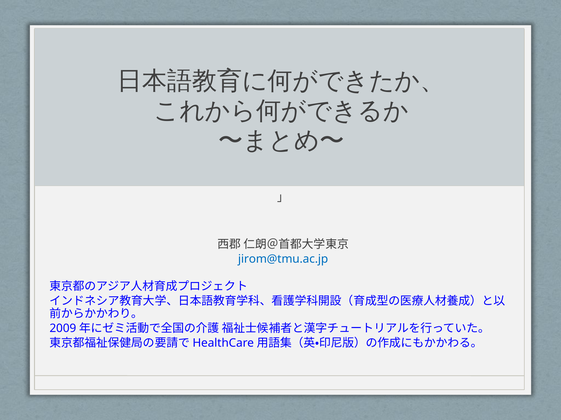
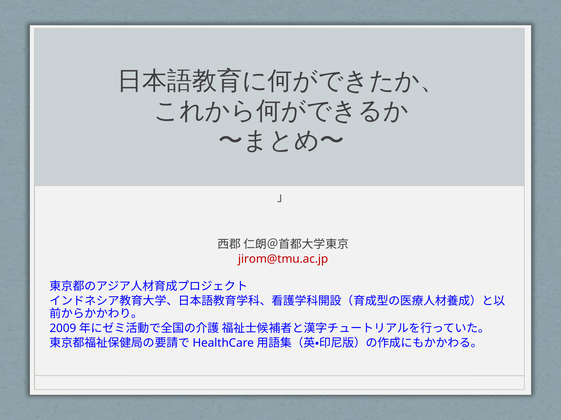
jirom@tmu.ac.jp colour: blue -> red (283, 259)
